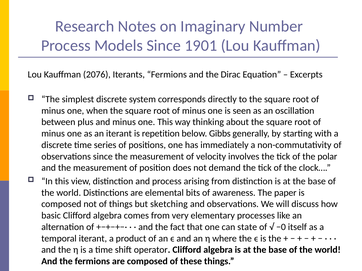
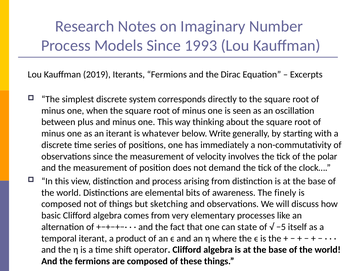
1901: 1901 -> 1993 (201, 46)
2076: 2076 -> 2019 (97, 75)
repetition: repetition -> whatever (161, 134)
Gibbs: Gibbs -> Write (220, 134)
paper: paper -> finely (285, 193)
−0: −0 -> −5 (281, 227)
